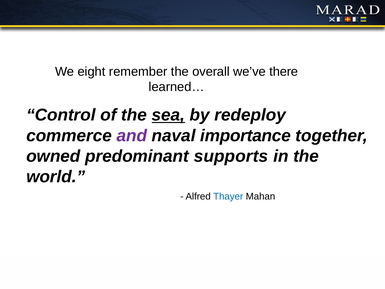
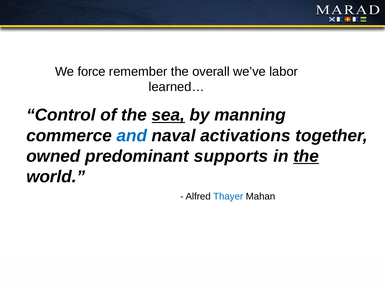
eight: eight -> force (92, 71)
there: there -> labor (284, 71)
redeploy: redeploy -> manning (250, 115)
and colour: purple -> blue (132, 136)
importance: importance -> activations (245, 136)
the underline: none -> present (306, 156)
